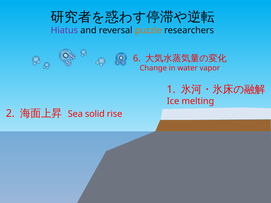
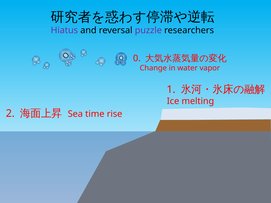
puzzle colour: orange -> purple (148, 30)
6: 6 -> 0 (137, 58)
solid: solid -> time (95, 114)
